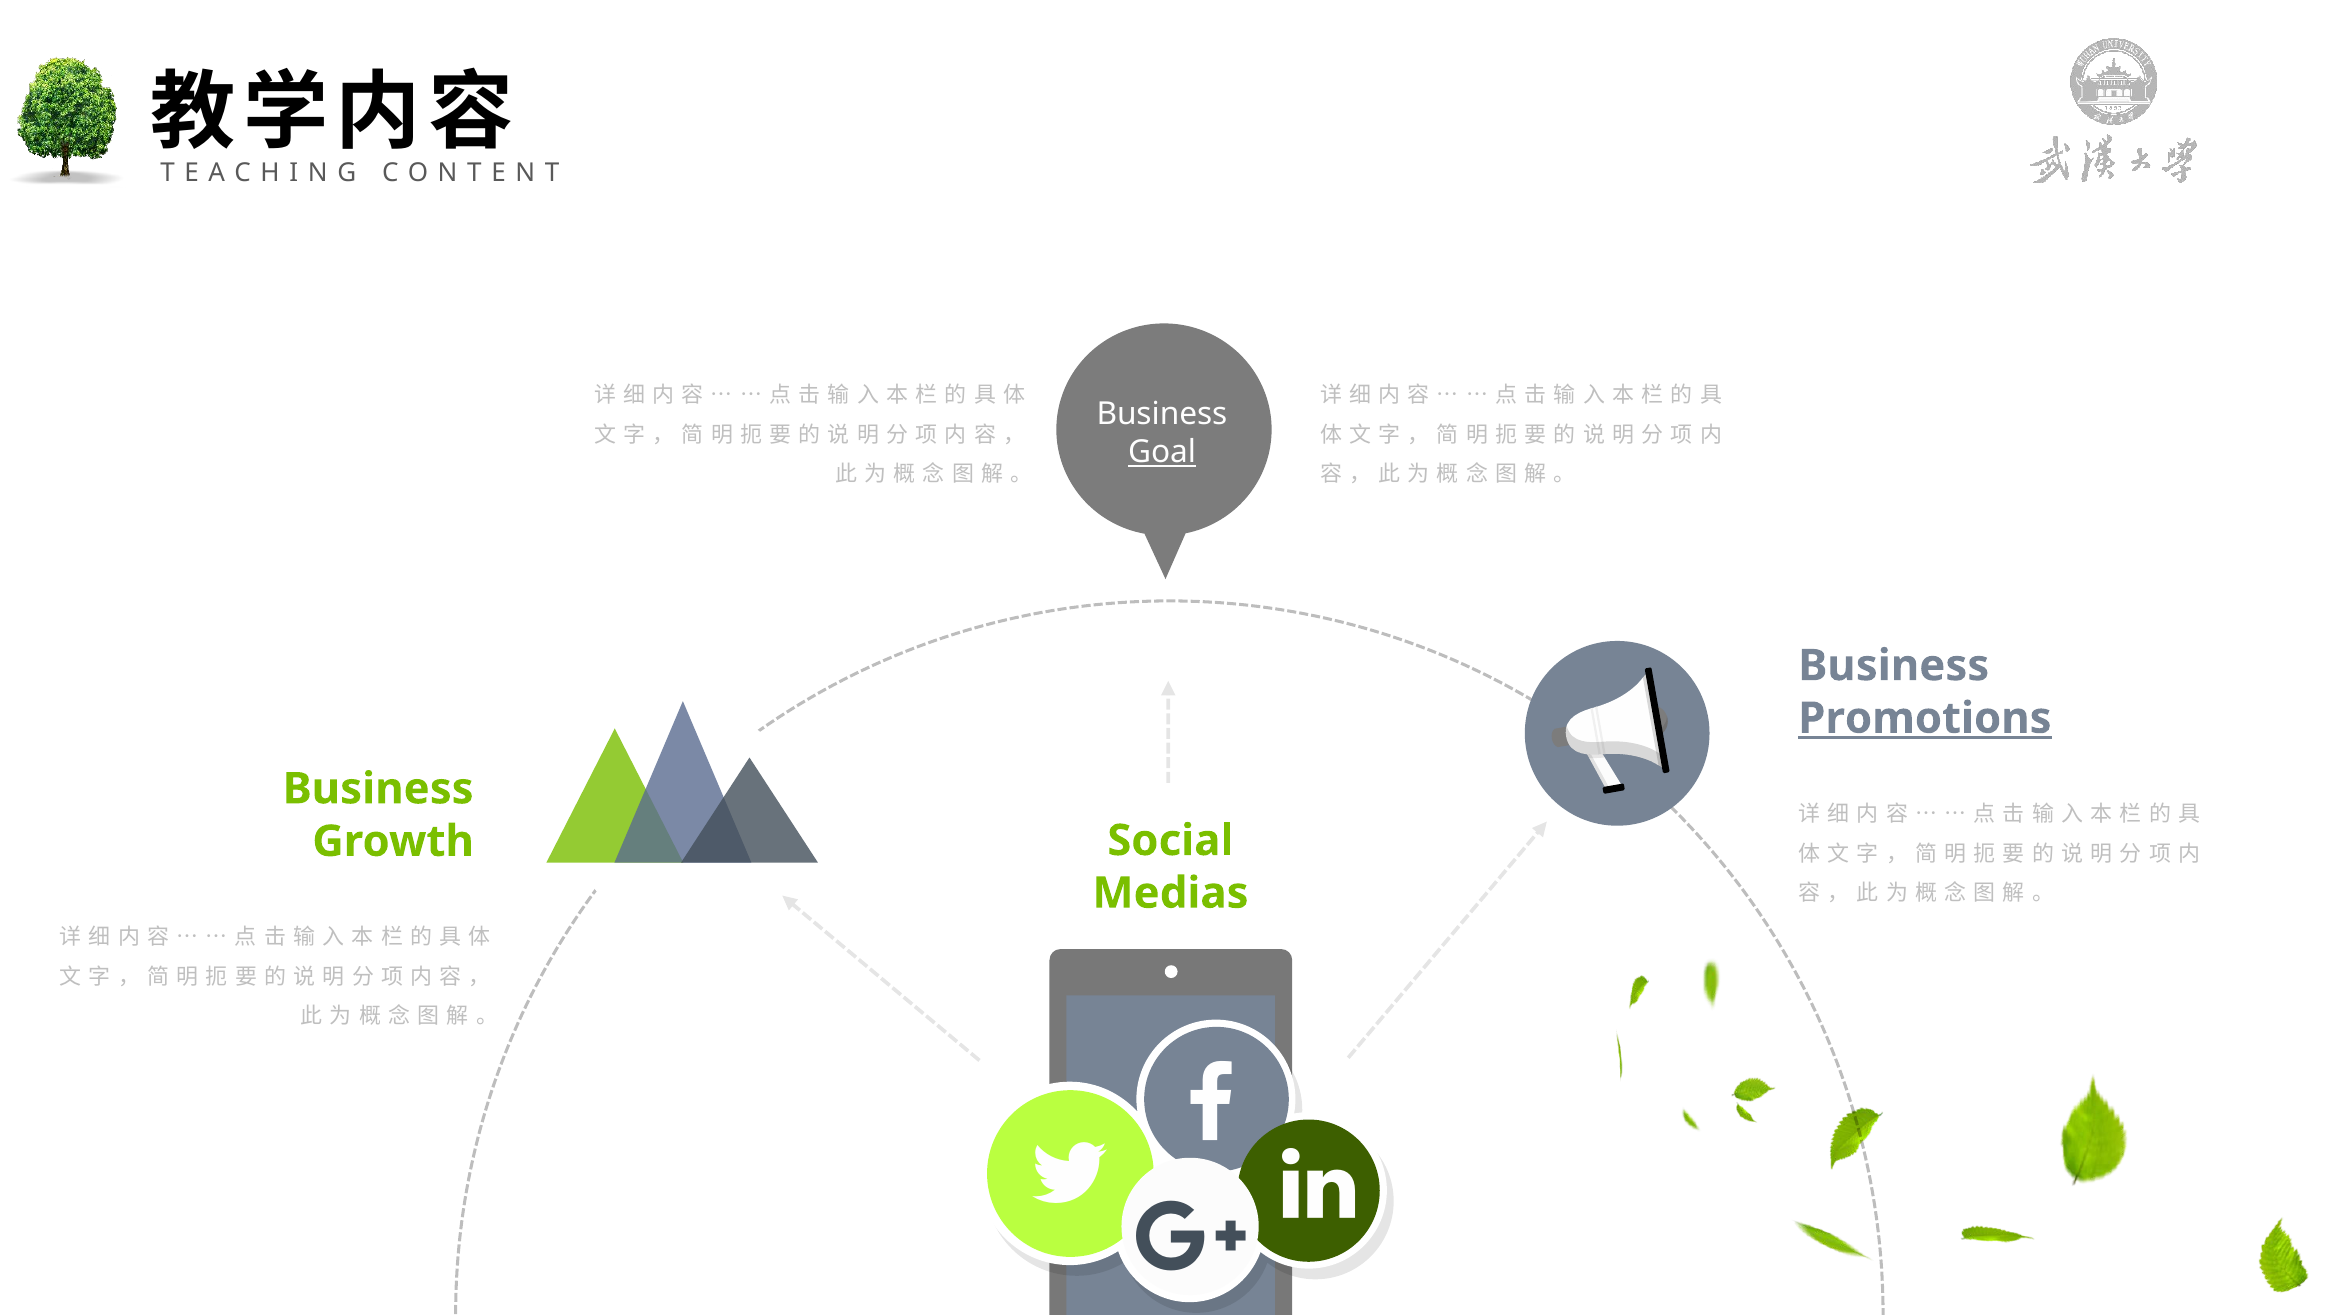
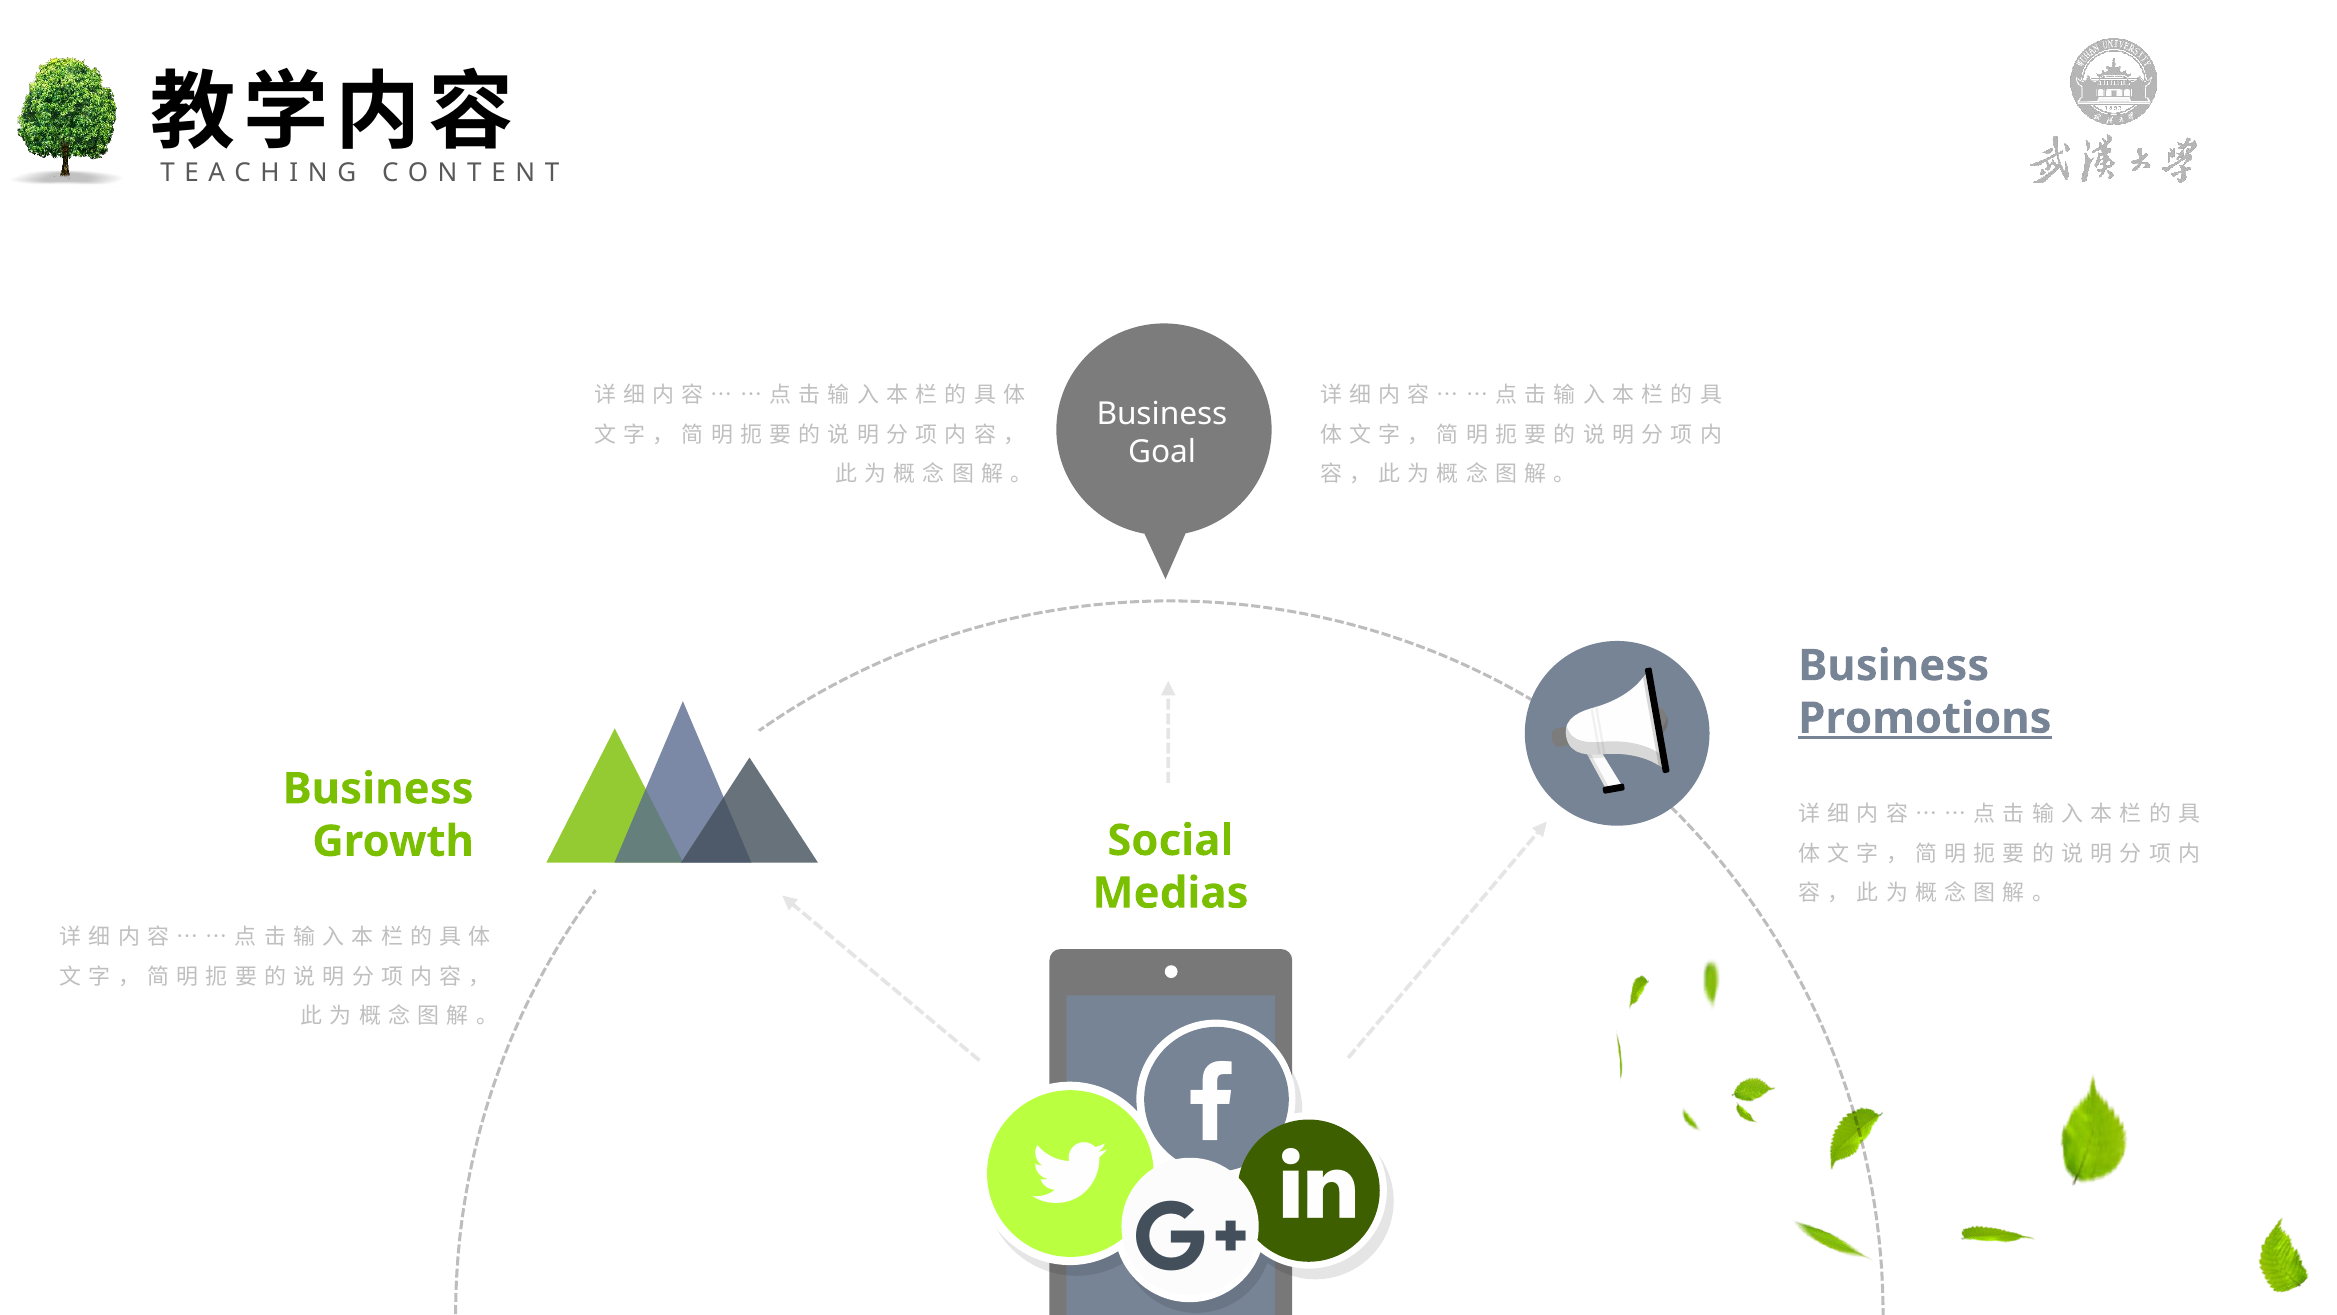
Goal underline: present -> none (1162, 452)
